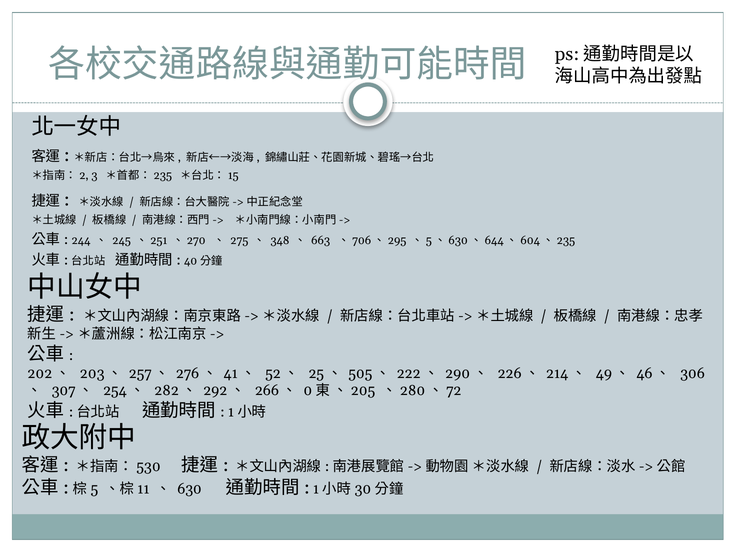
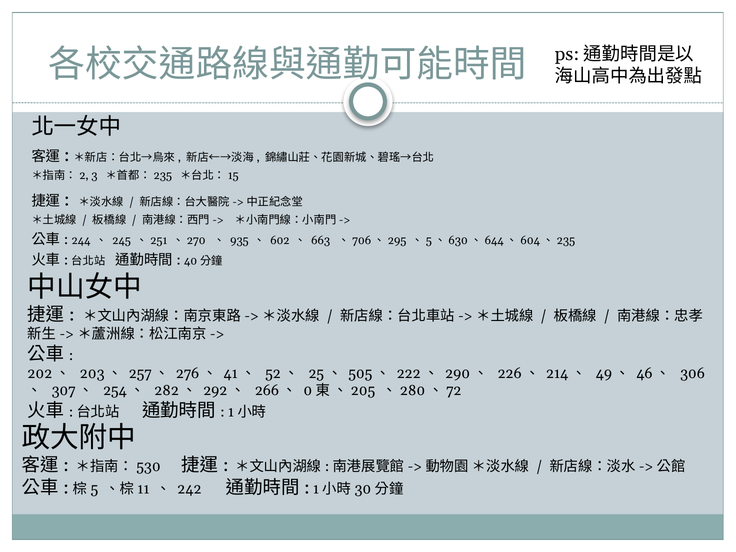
275: 275 -> 935 (239, 240)
348: 348 -> 602 (280, 240)
630: 630 -> 242 (189, 489)
